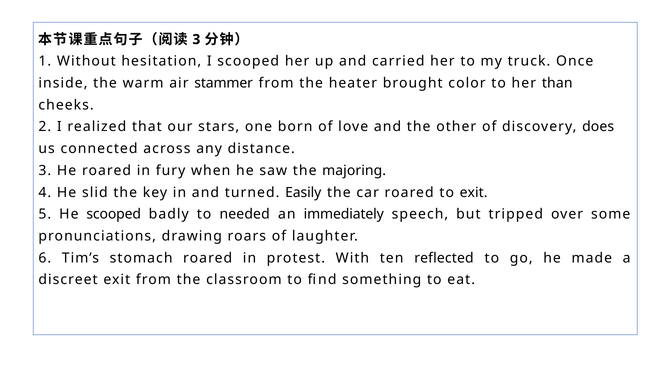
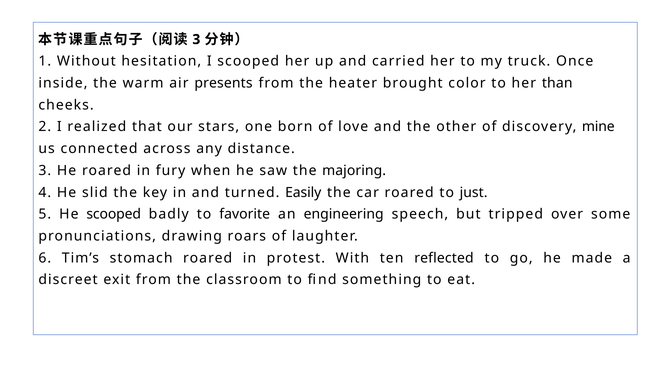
stammer: stammer -> presents (223, 83)
does: does -> mine (598, 127)
to exit: exit -> just (474, 192)
needed: needed -> favorite (245, 214)
immediately: immediately -> engineering (344, 214)
